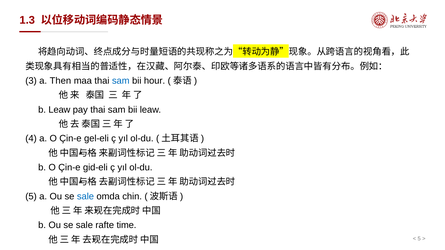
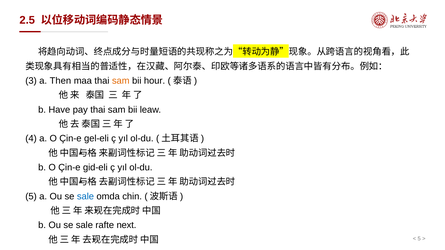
1.3: 1.3 -> 2.5 (27, 20)
sam colour: blue -> orange (121, 81)
b Leaw: Leaw -> Have (59, 110)
time: time -> next (126, 226)
